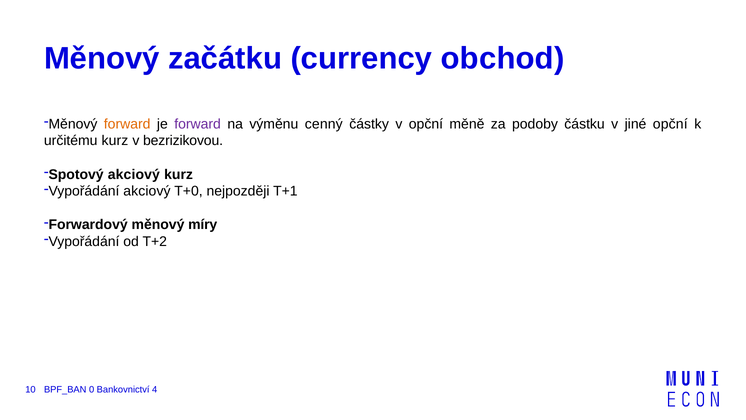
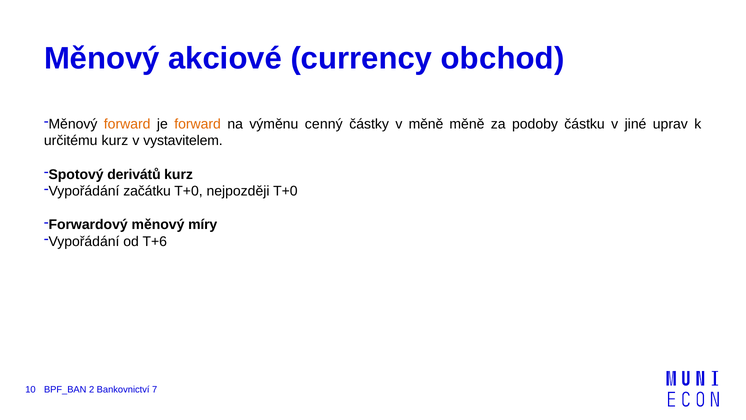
začátku: začátku -> akciové (225, 59)
forward colour: purple -> orange (198, 124)
v opční: opční -> měně (426, 124)
jiné opční: opční -> uprav (670, 124)
bezrizikovou: bezrizikovou -> vystavitelem (183, 141)
Spotový akciový: akciový -> derivátů (134, 174)
Vypořádání akciový: akciový -> začátku (147, 191)
nejpozději T+1: T+1 -> T+0 (285, 191)
T+2: T+2 -> T+6 (155, 241)
0: 0 -> 2 (92, 389)
4: 4 -> 7 (155, 389)
